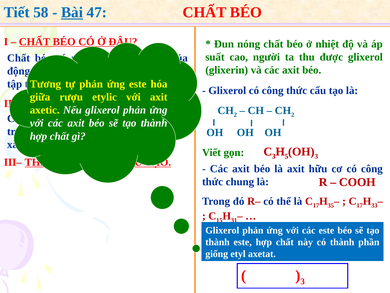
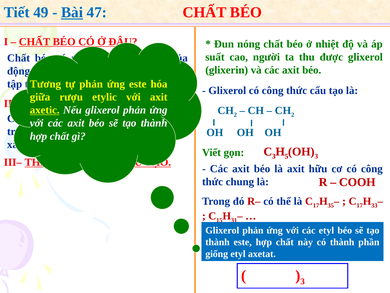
58: 58 -> 49 (41, 12)
axetic underline: none -> present (45, 110)
các este: este -> etyl (326, 230)
